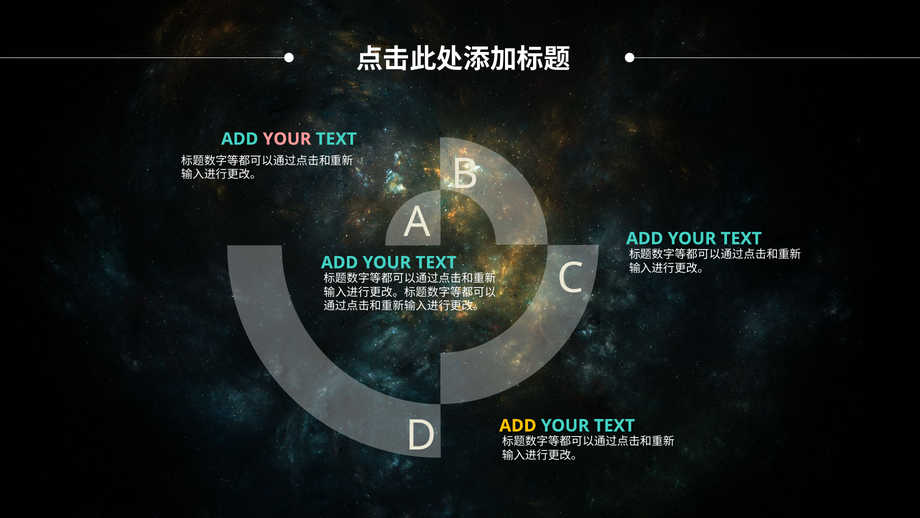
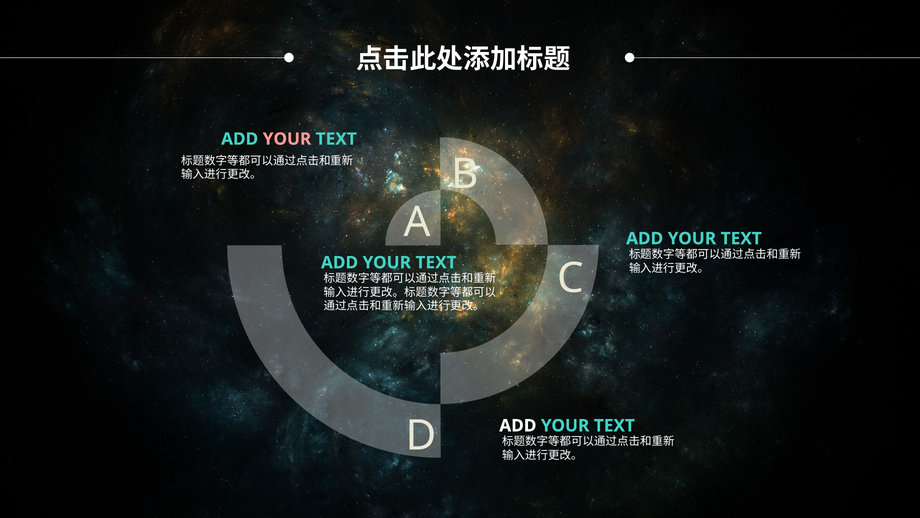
ADD colour: yellow -> white (518, 425)
